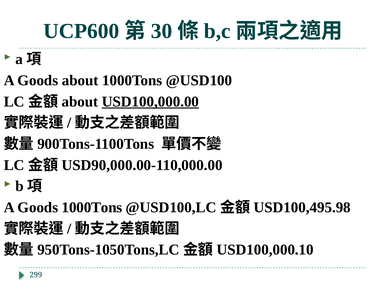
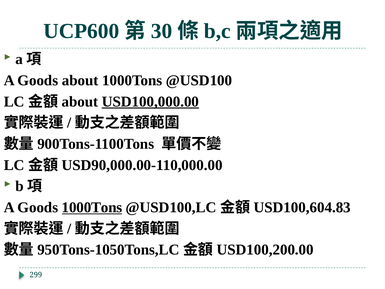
1000Tons underline: none -> present (92, 207)
USD100,495.98: USD100,495.98 -> USD100,604.83 (302, 207)
USD100,000.10: USD100,000.10 -> USD100,200.00 (265, 250)
